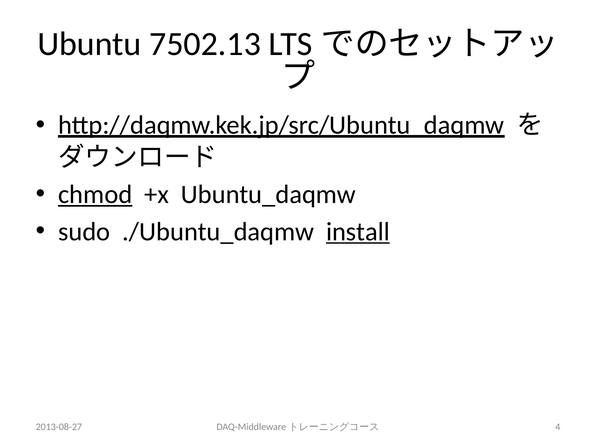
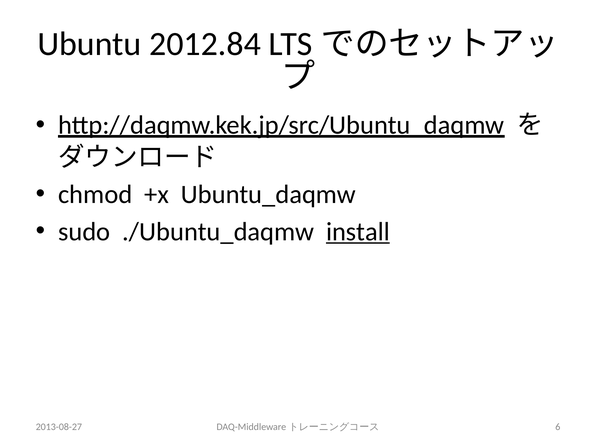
7502.13: 7502.13 -> 2012.84 (205, 44)
chmod underline: present -> none (95, 195)
4: 4 -> 6 (558, 427)
